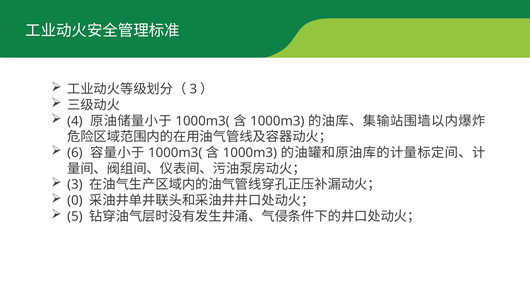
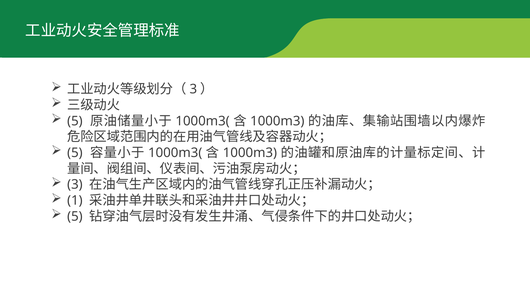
4: 4 -> 5 (75, 121)
6: 6 -> 5 (75, 153)
0: 0 -> 1 (75, 201)
